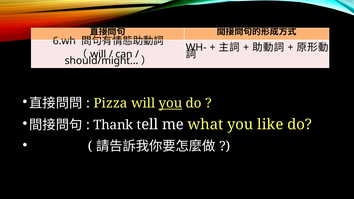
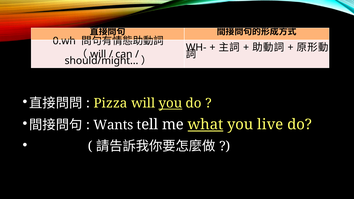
6.wh: 6.wh -> 0.wh (64, 41)
Thank: Thank -> Wants (113, 125)
what underline: none -> present (205, 125)
like: like -> live (270, 125)
